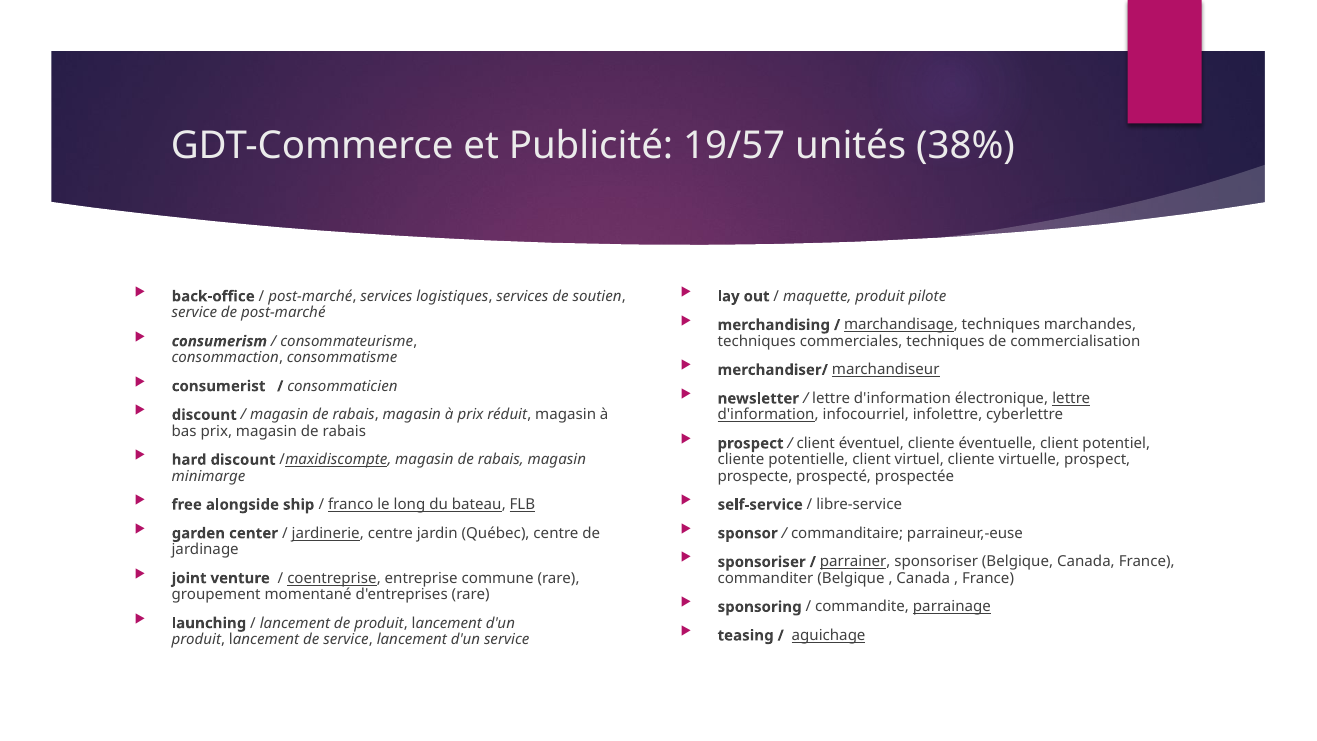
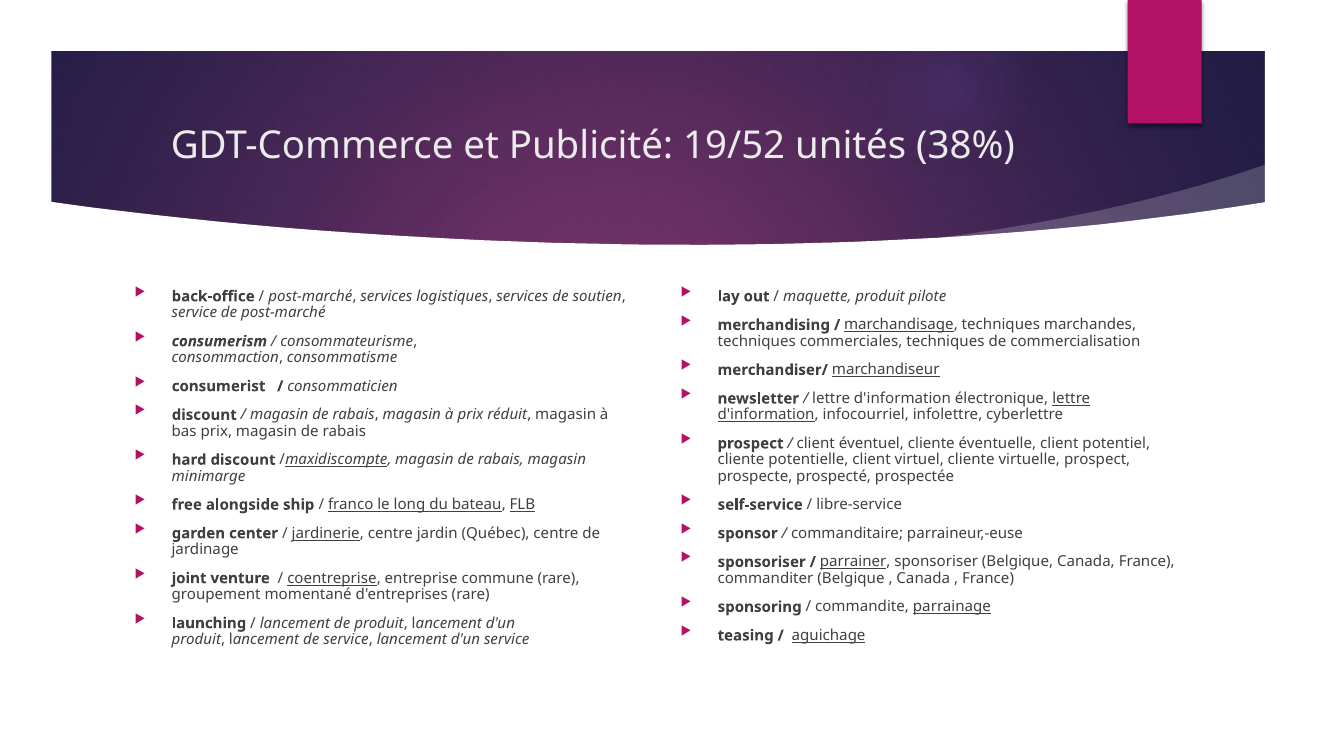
19/57: 19/57 -> 19/52 (734, 146)
